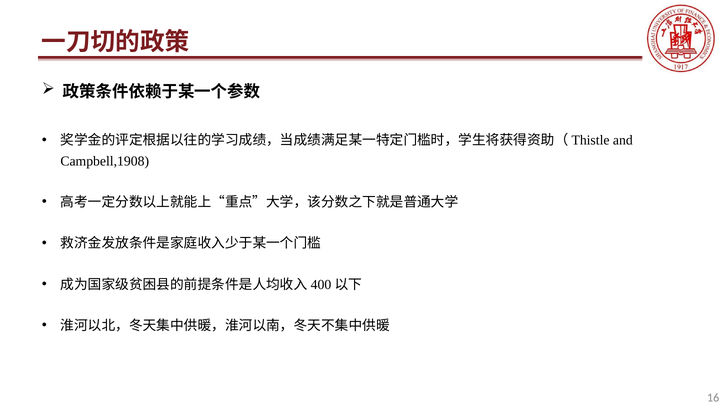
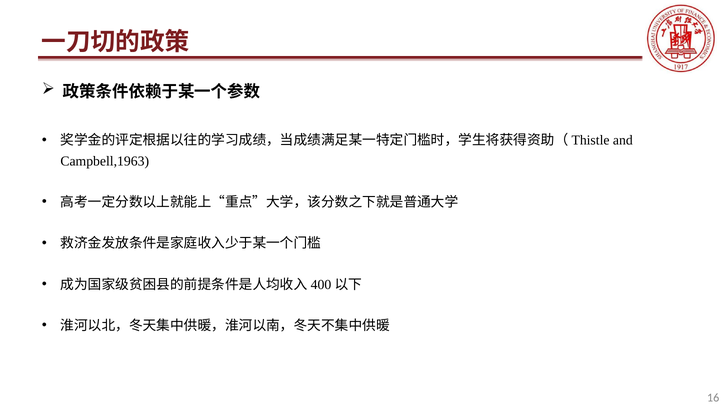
Campbell,1908: Campbell,1908 -> Campbell,1963 (105, 161)
